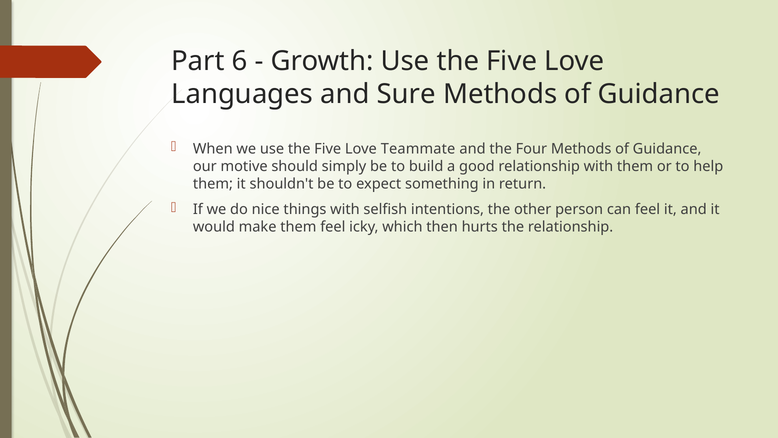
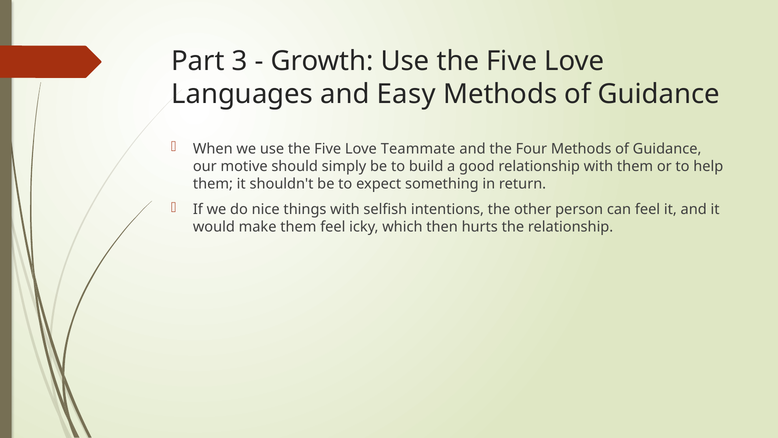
6: 6 -> 3 (240, 61)
Sure: Sure -> Easy (406, 94)
